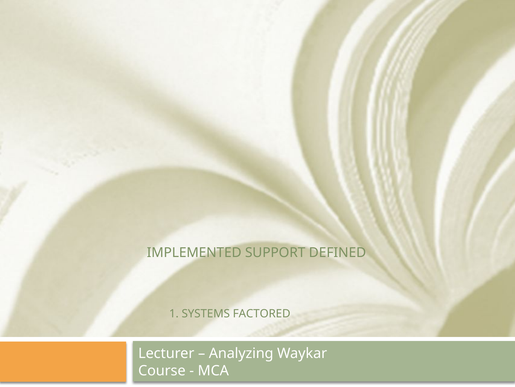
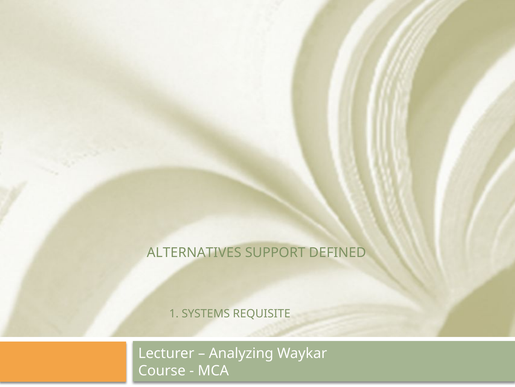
IMPLEMENTED: IMPLEMENTED -> ALTERNATIVES (194, 252)
FACTORED: FACTORED -> REQUISITE (262, 313)
